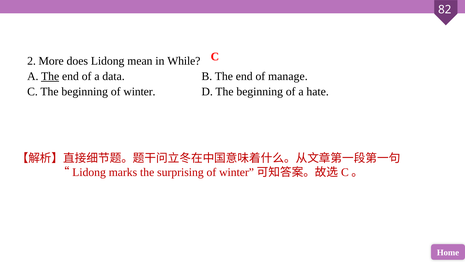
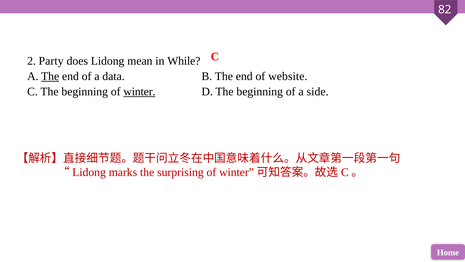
More: More -> Party (51, 61)
manage: manage -> website (288, 76)
winter underline: none -> present (139, 91)
hate: hate -> side (318, 91)
